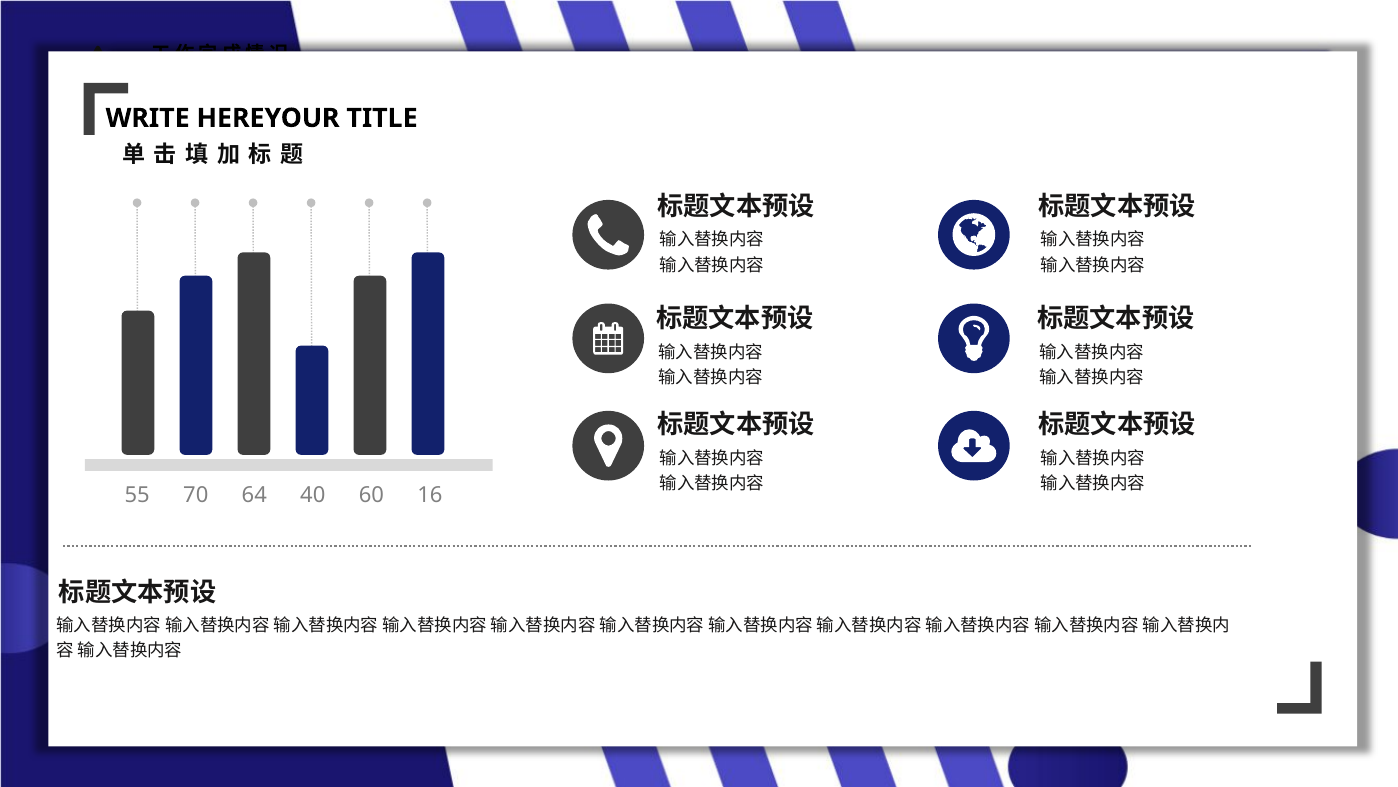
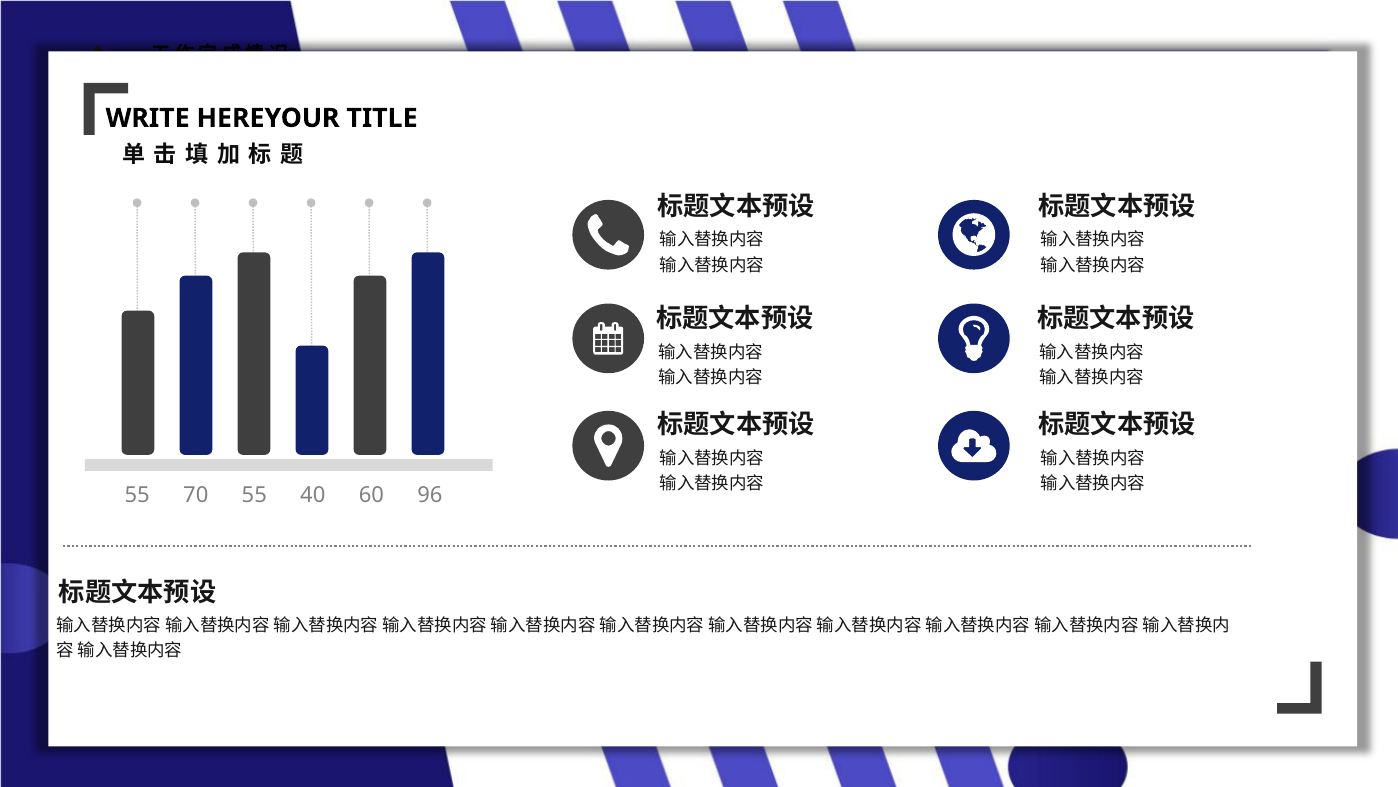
70 64: 64 -> 55 (254, 495)
16: 16 -> 96 (430, 495)
